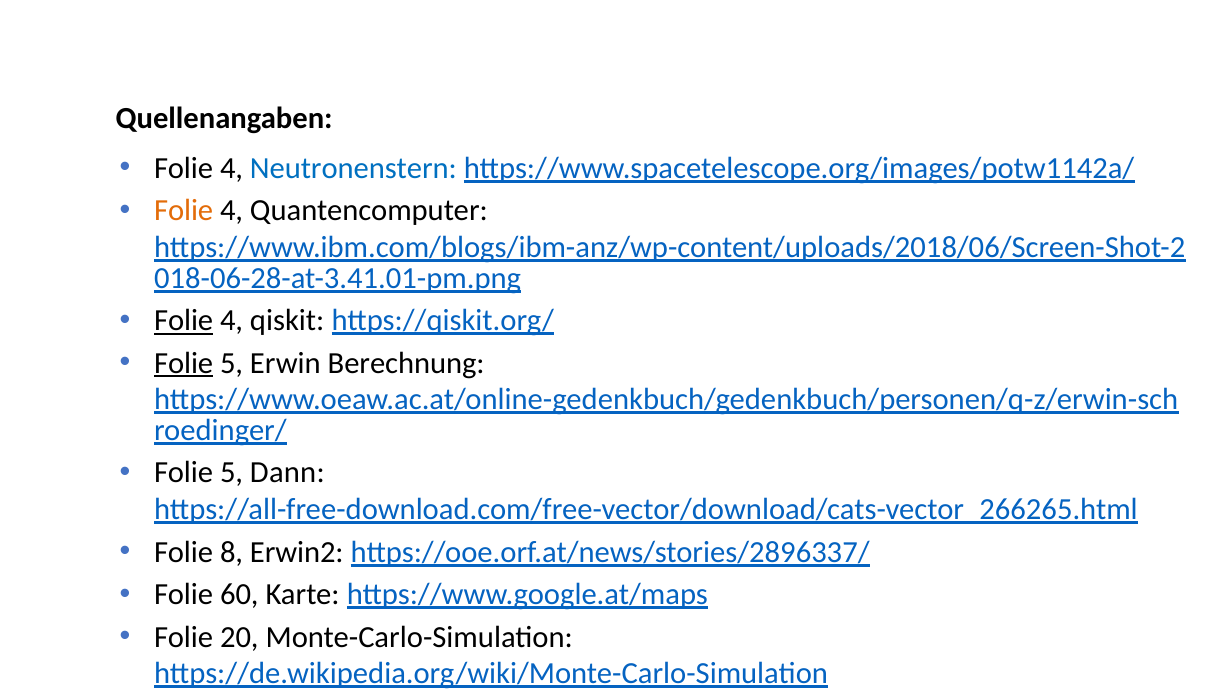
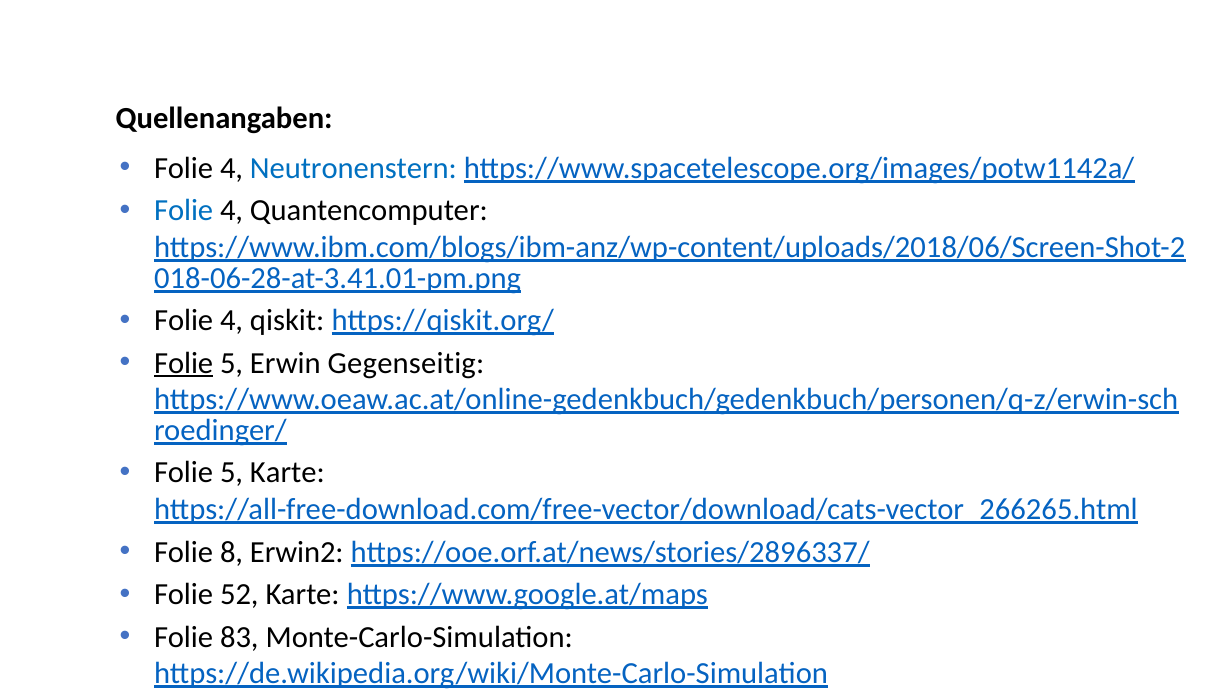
Folie colour: orange -> blue (184, 211)
Folie underline: present -> none (184, 321)
Berechnung: Berechnung -> Gegenseitig (406, 363)
5 Dann: Dann -> Karte (287, 473)
60: 60 -> 52 (239, 595)
20: 20 -> 83 (239, 637)
